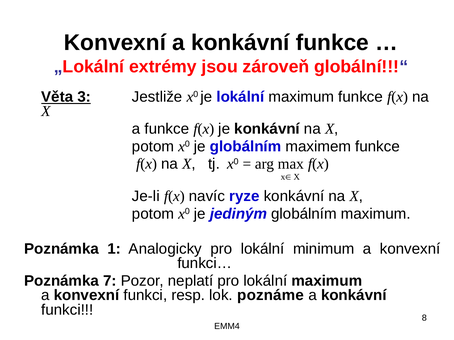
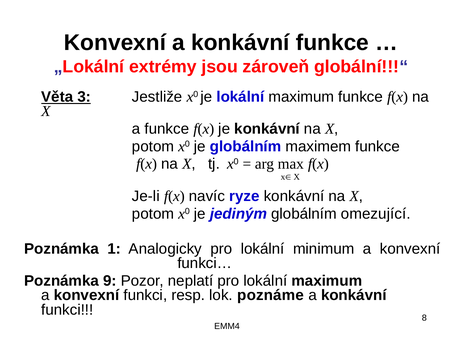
globálním maximum: maximum -> omezující (376, 214)
7: 7 -> 9 (110, 281)
